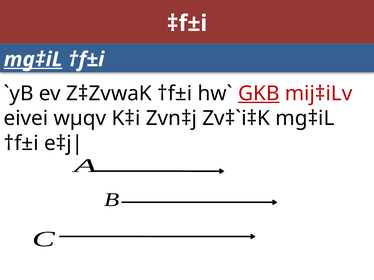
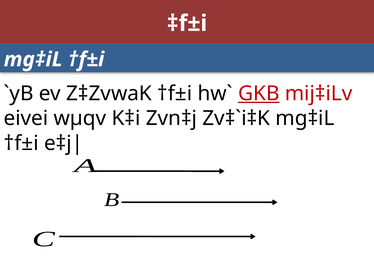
mg‡iL underline: present -> none (33, 60)
